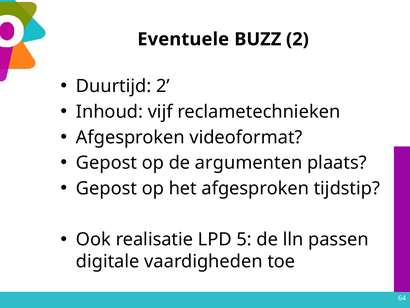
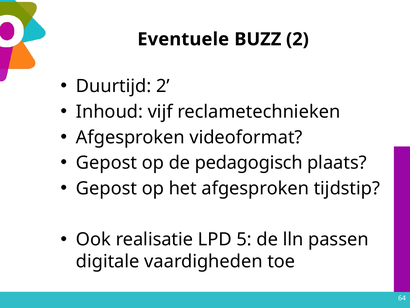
argumenten: argumenten -> pedagogisch (249, 163)
